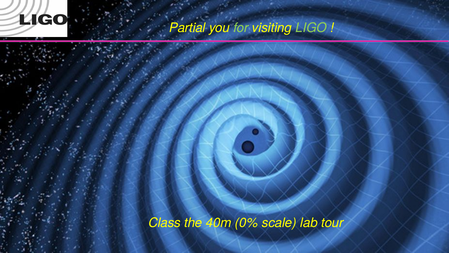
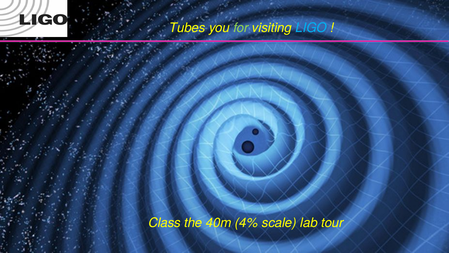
Partial: Partial -> Tubes (187, 28)
LIGO colour: light green -> light blue (311, 28)
0%: 0% -> 4% (247, 222)
